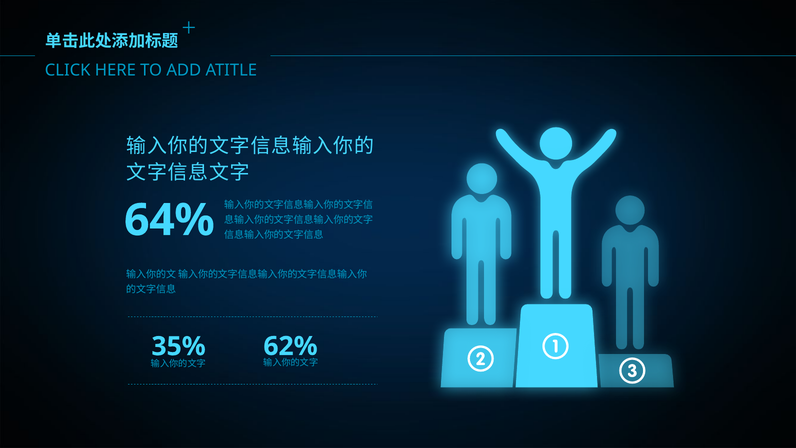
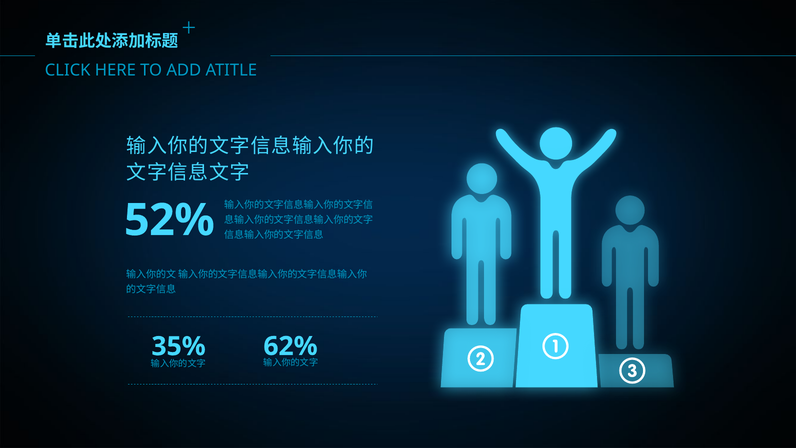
64%: 64% -> 52% (169, 220)
